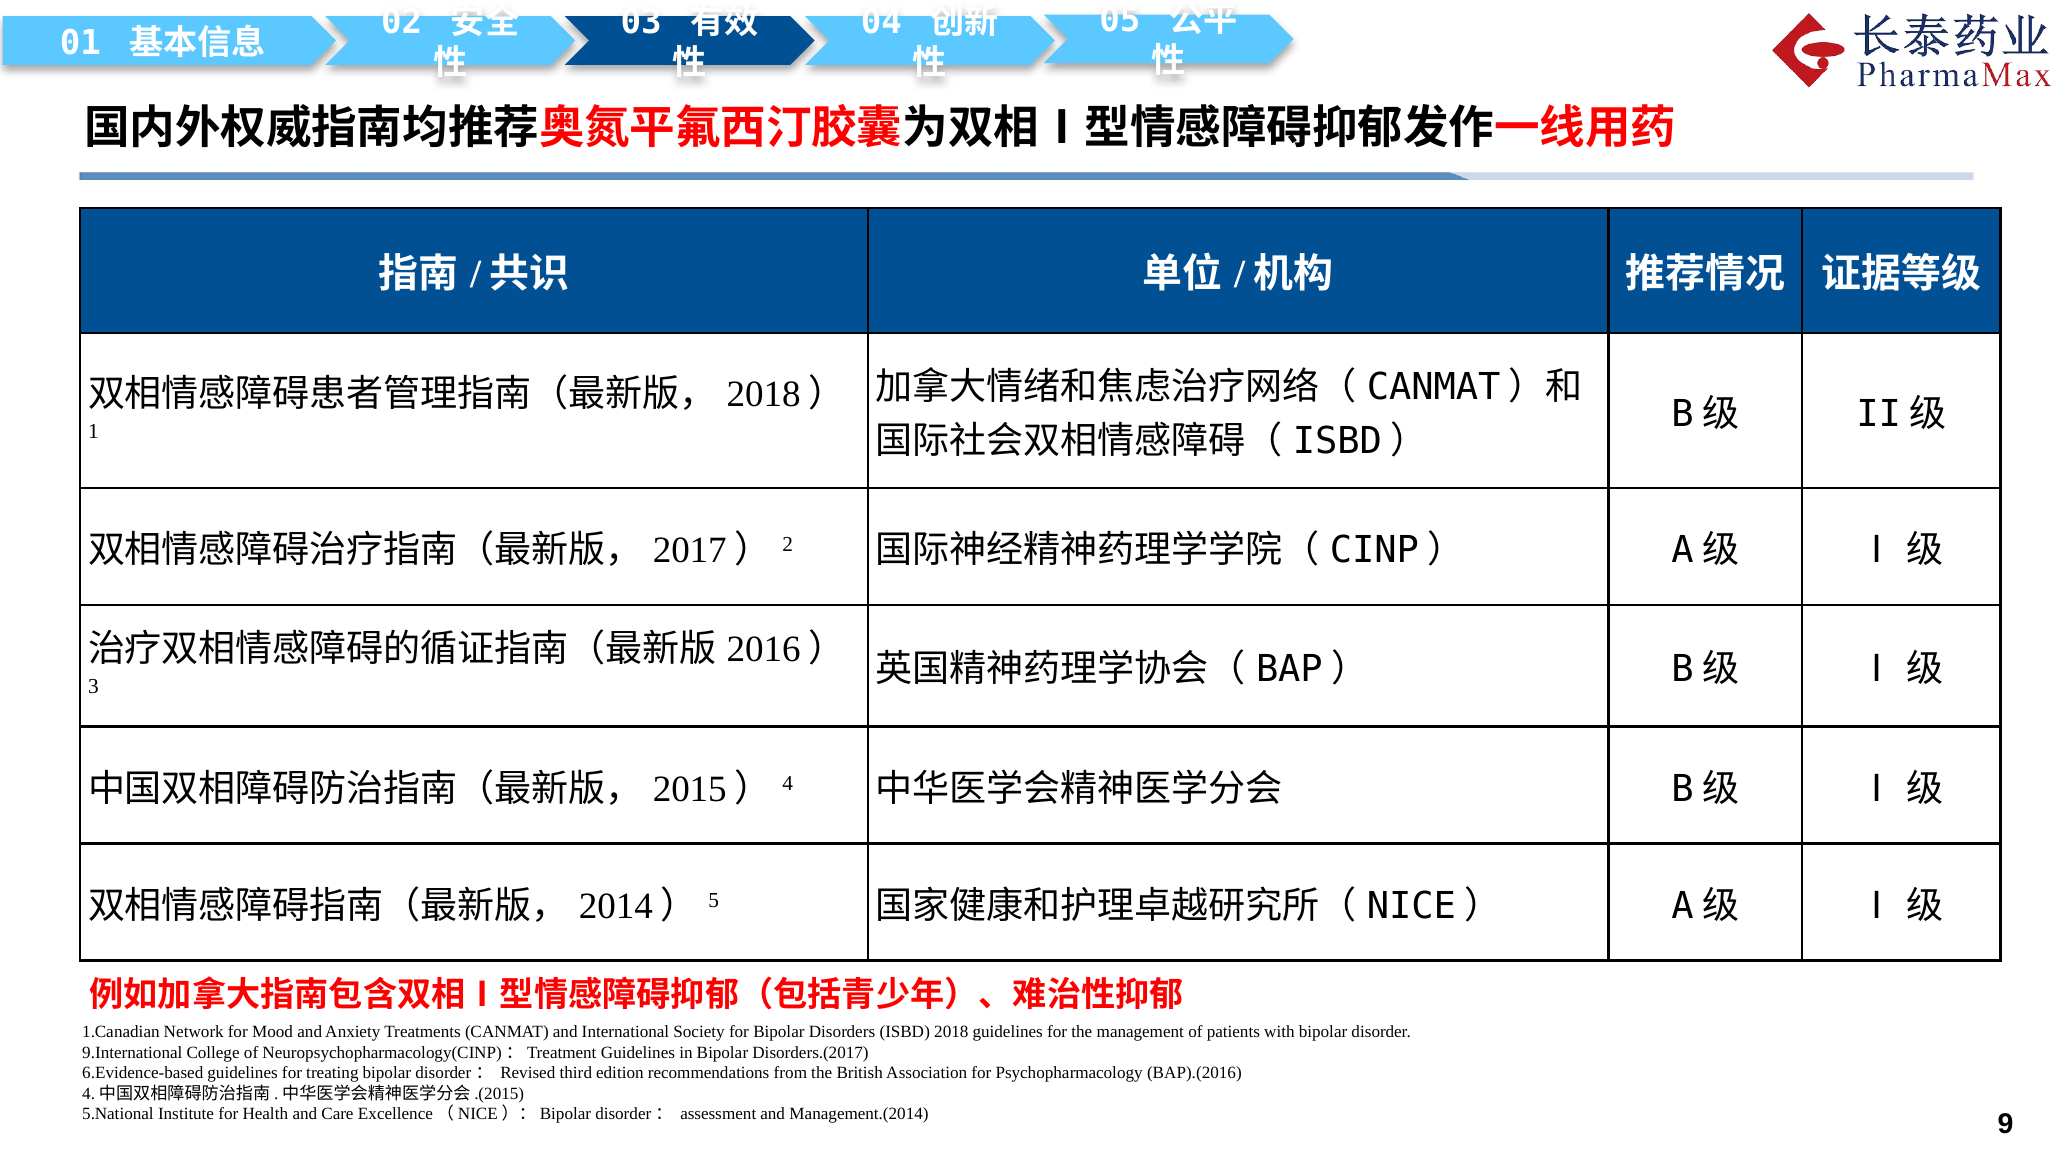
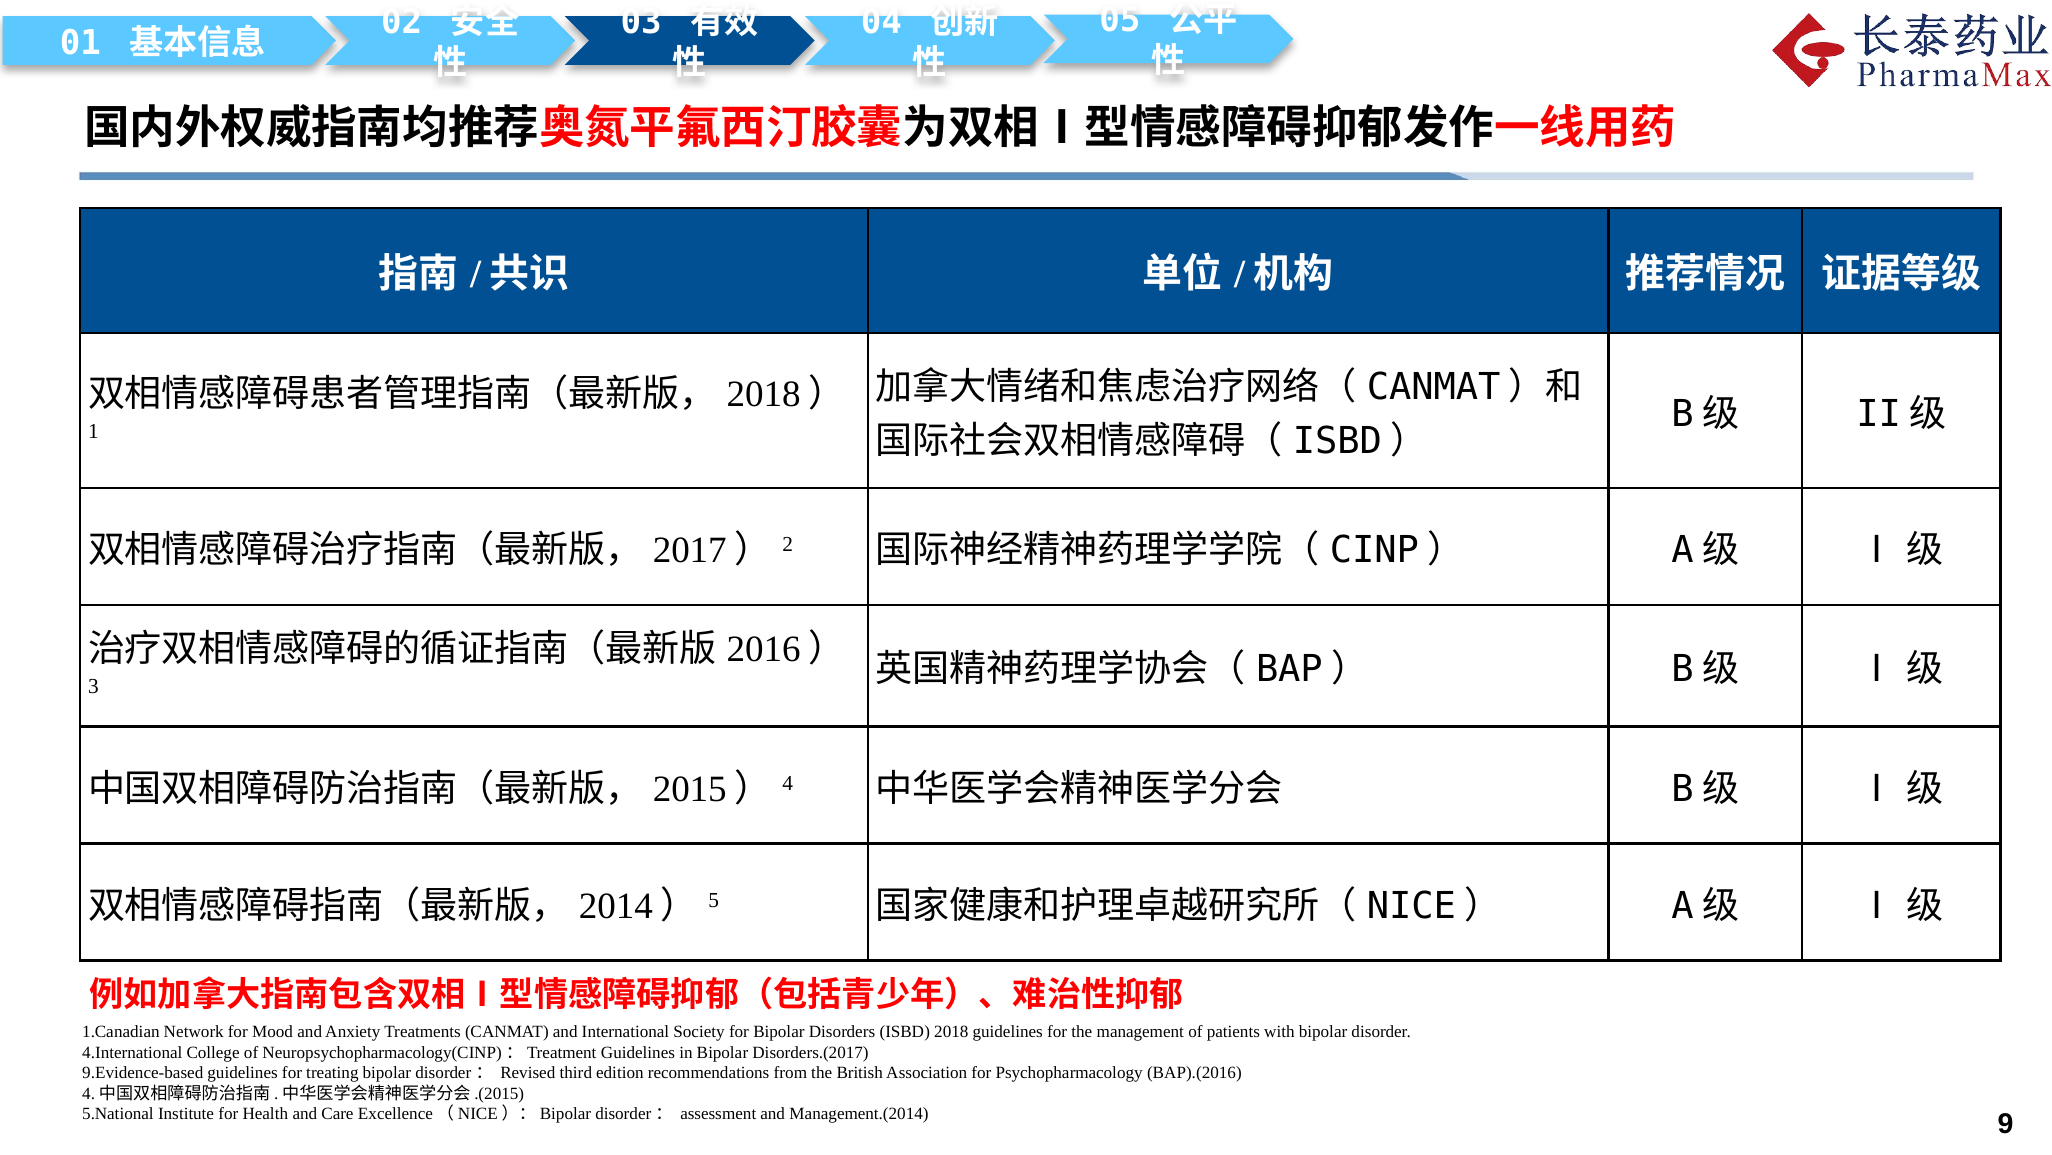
9.International: 9.International -> 4.International (132, 1052)
6.Evidence-based: 6.Evidence-based -> 9.Evidence-based (143, 1073)
